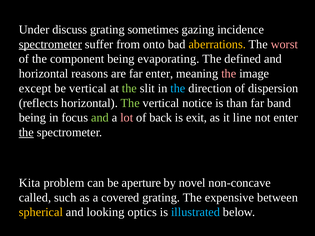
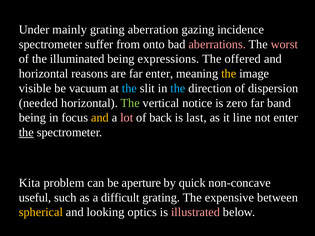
discuss: discuss -> mainly (70, 30)
sometimes: sometimes -> aberration (153, 30)
spectrometer underline: present -> none (50, 44)
aberrations colour: yellow -> pink (217, 44)
component: component -> illuminated (77, 59)
evaporating: evaporating -> expressions (169, 59)
defined: defined -> offered (243, 59)
the colour: pink -> yellow (229, 74)
except: except -> visible (35, 88)
be vertical: vertical -> vacuum (88, 88)
the colour: light green -> light blue (129, 88)
reflects: reflects -> needed (38, 103)
than: than -> zero (237, 103)
and colour: light green -> yellow (100, 118)
exit: exit -> last (196, 118)
novel: novel -> quick (192, 183)
called: called -> useful (35, 198)
covered: covered -> difficult (120, 198)
illustrated colour: light blue -> pink (196, 212)
